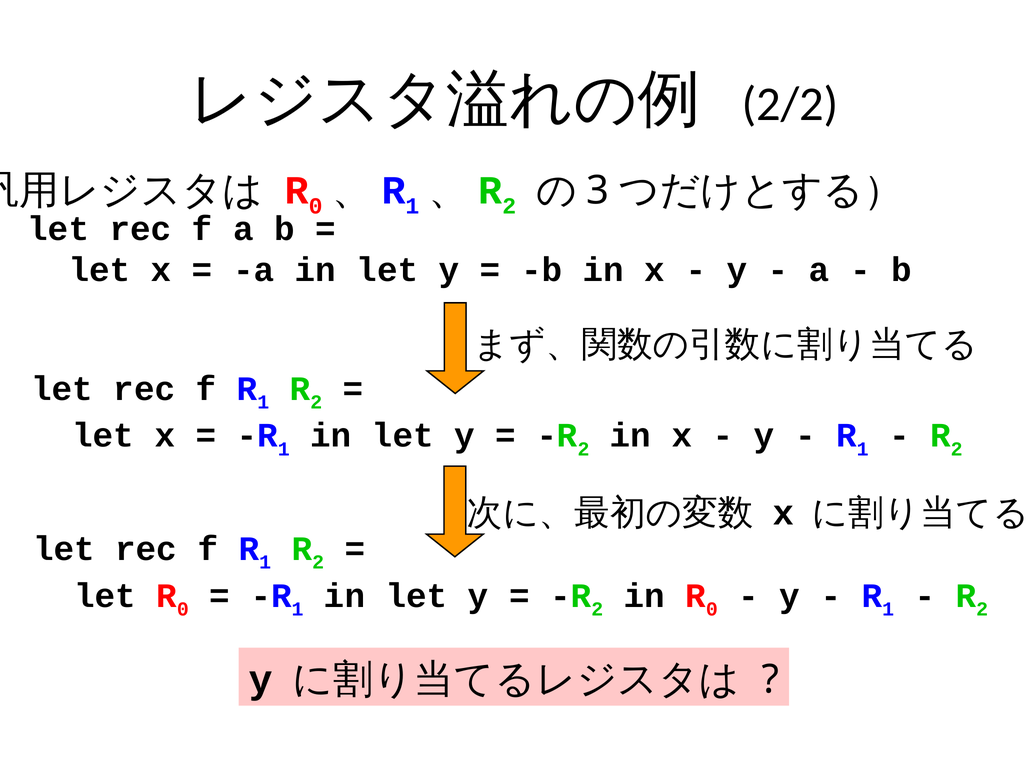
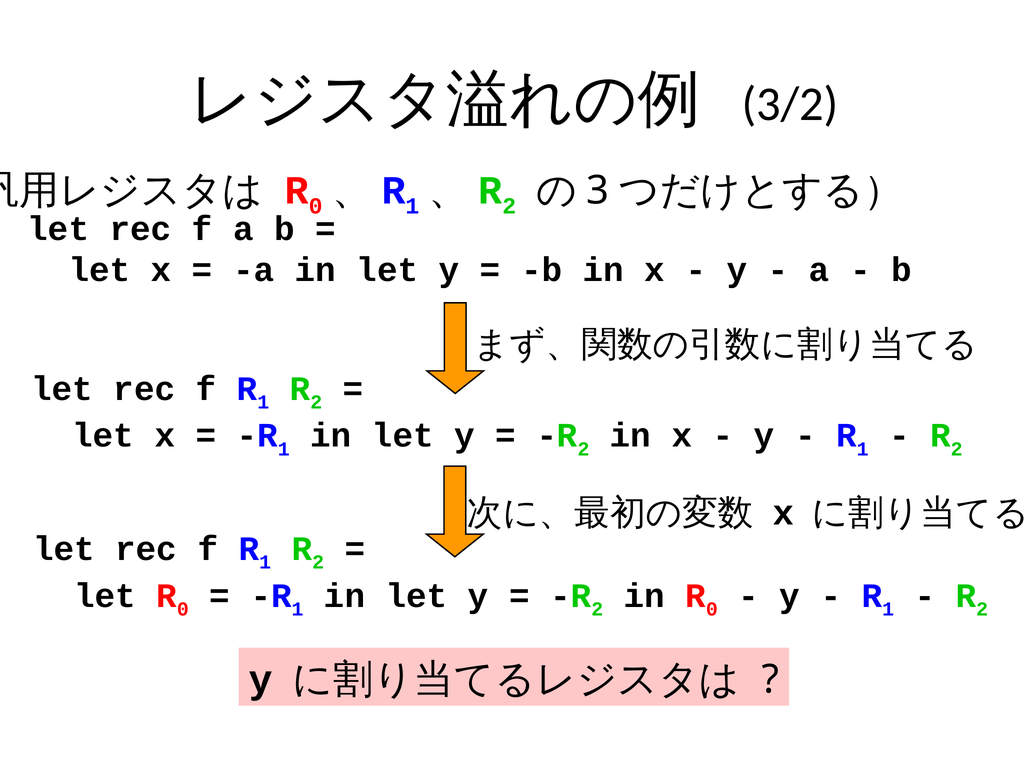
2/2: 2/2 -> 3/2 (790, 104)
